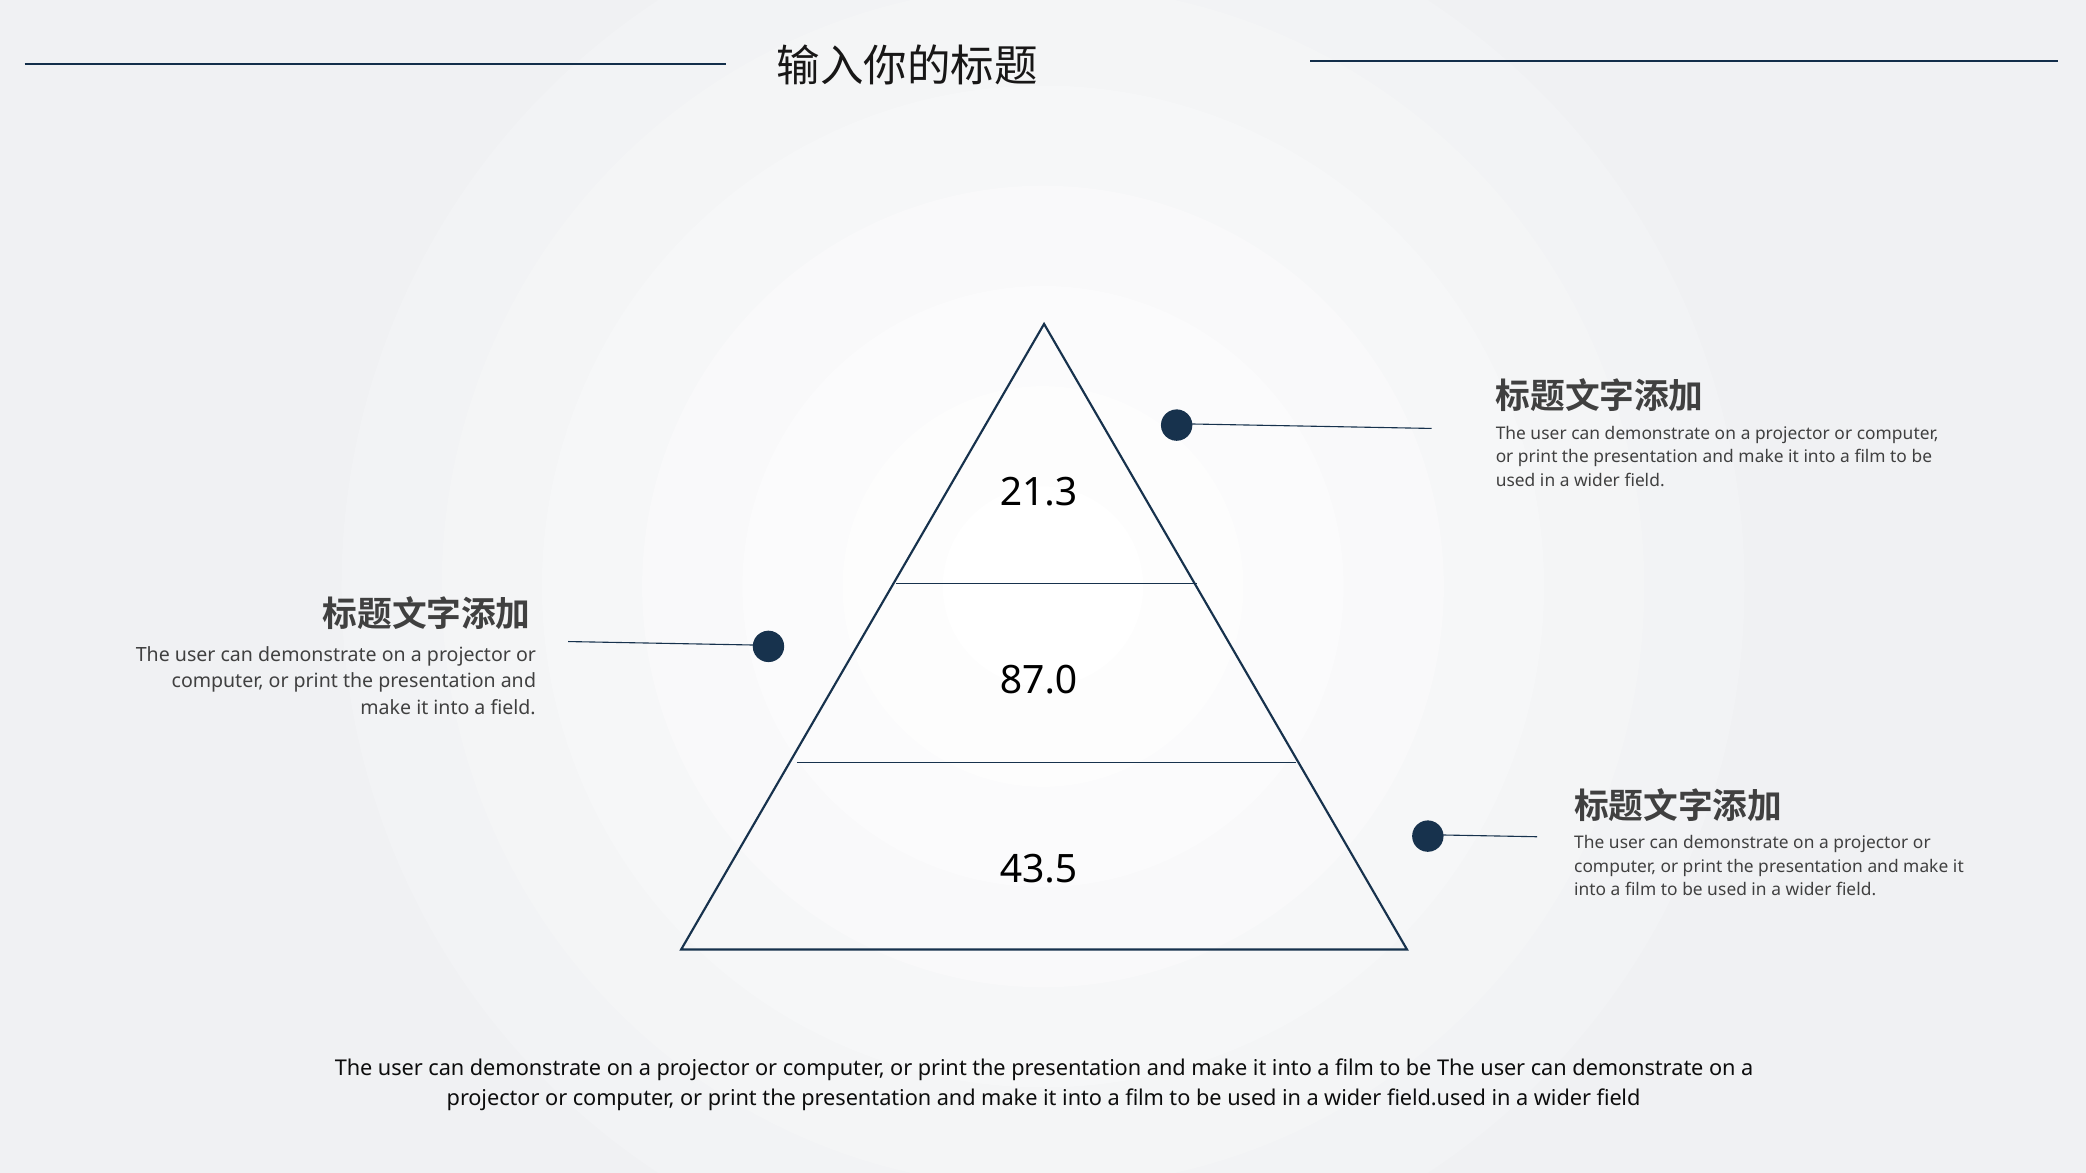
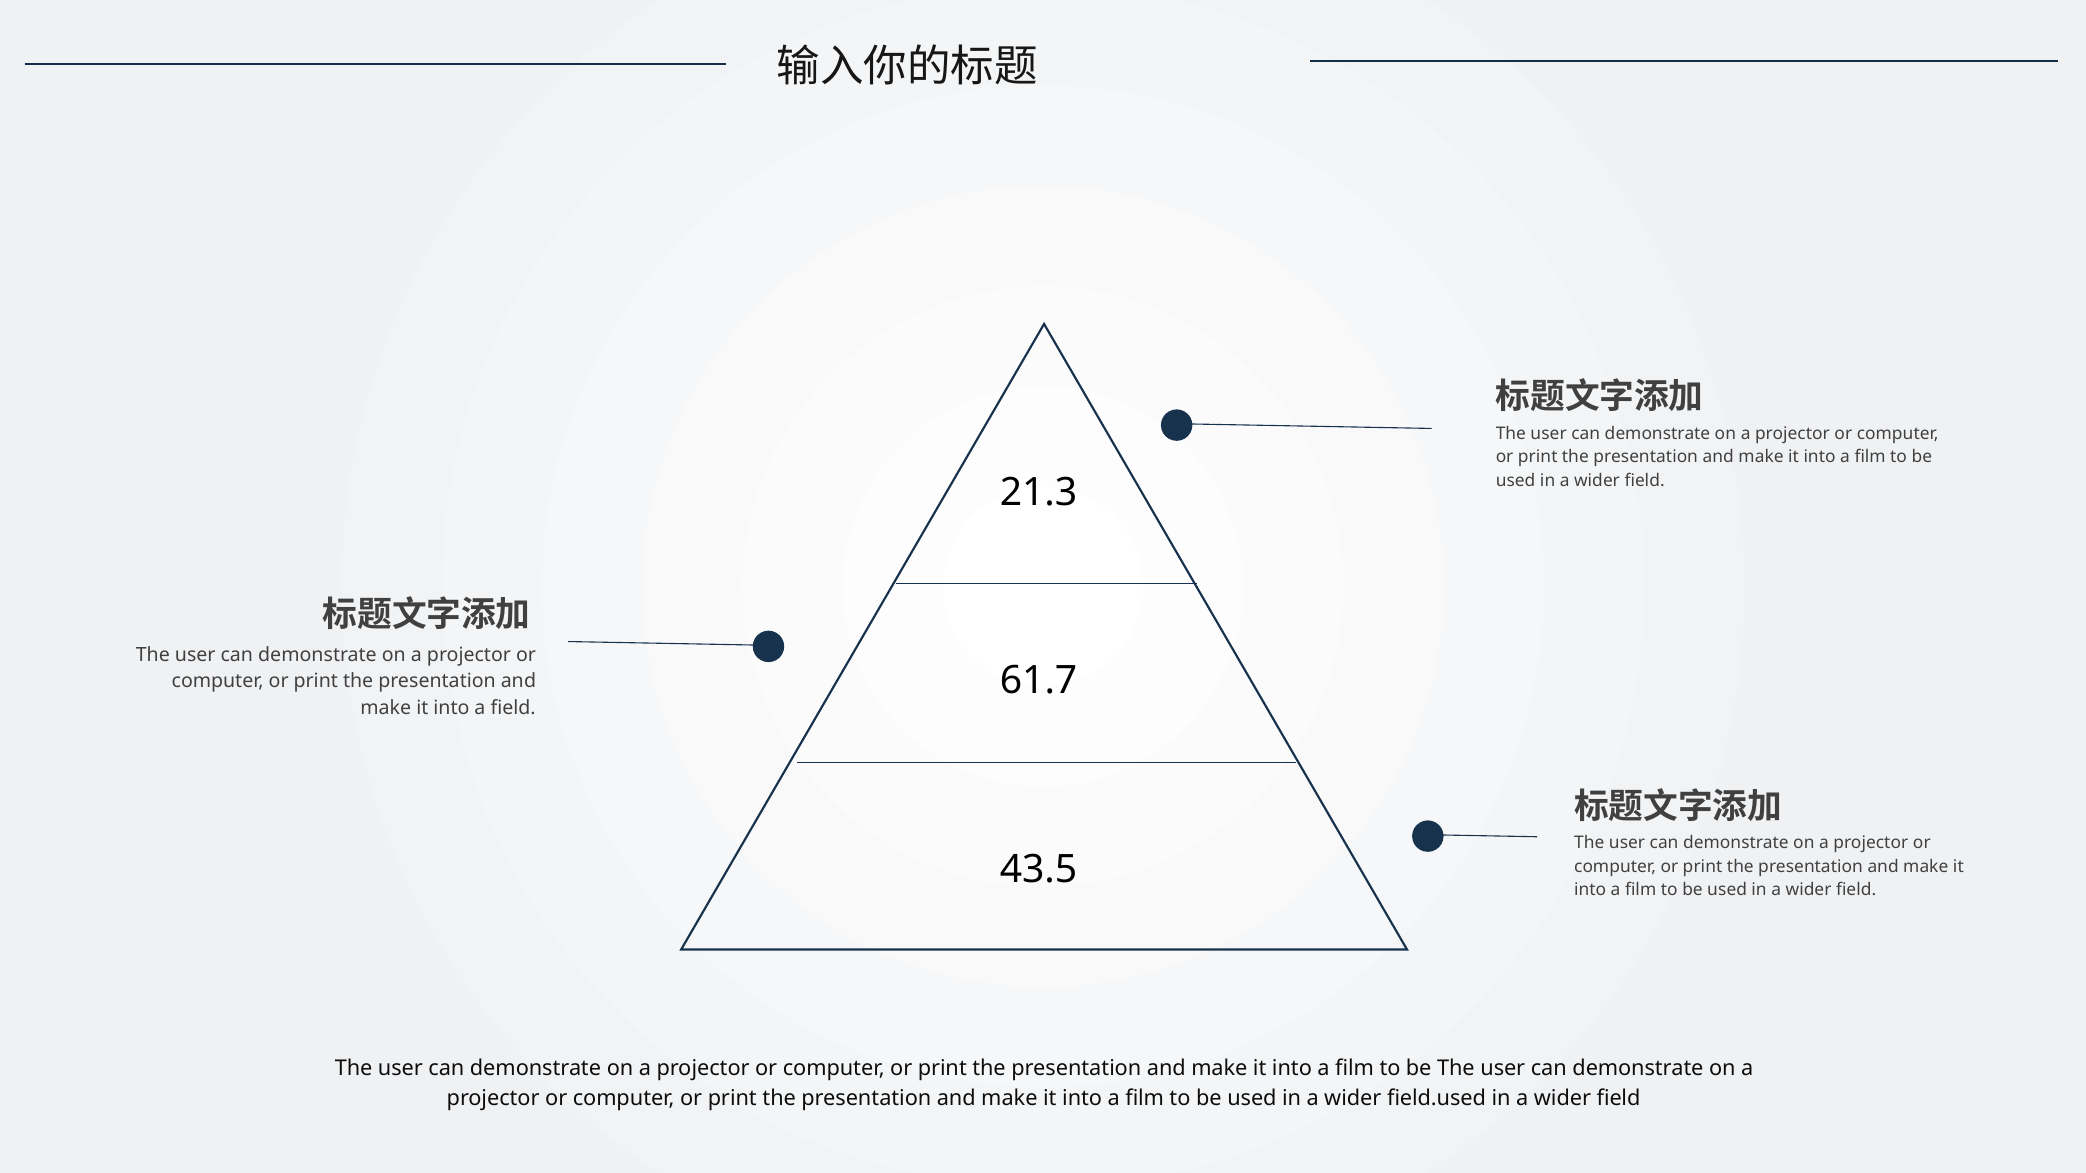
87.0: 87.0 -> 61.7 (1039, 680)
